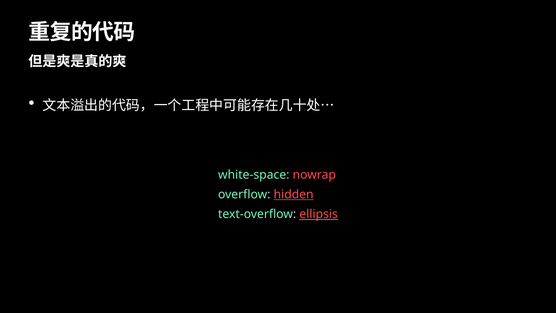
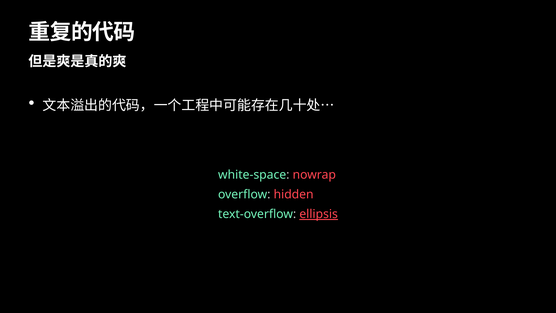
hidden underline: present -> none (294, 194)
